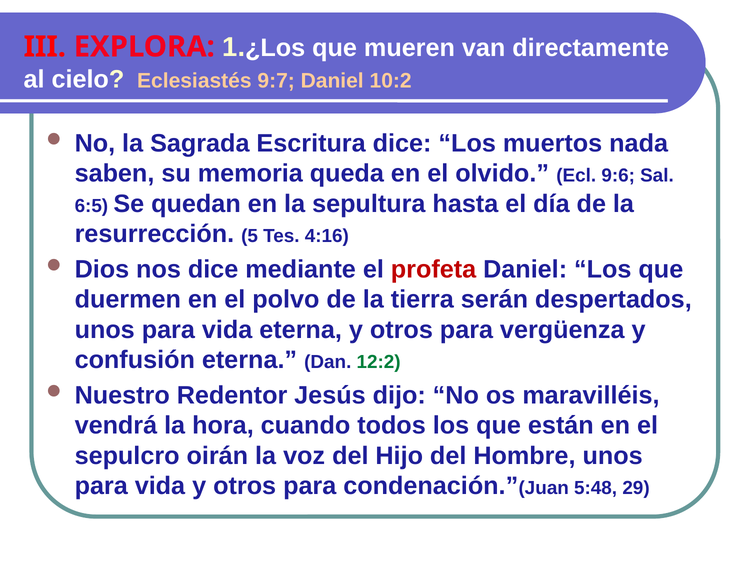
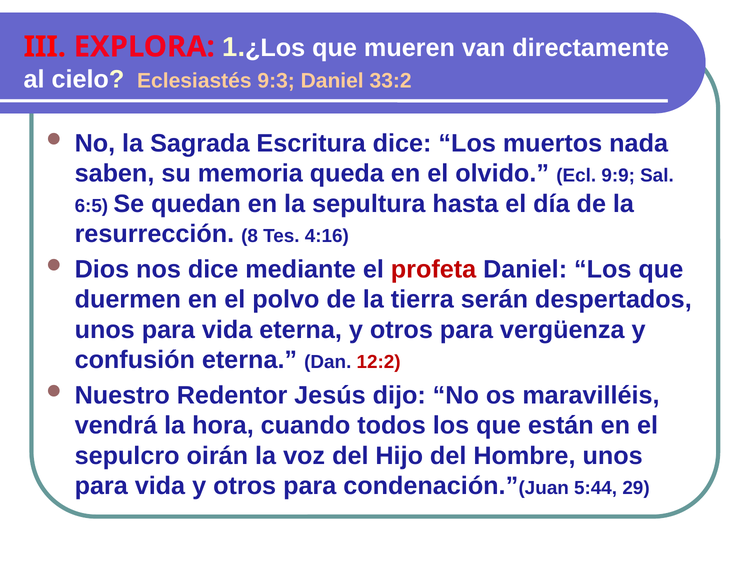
9:7: 9:7 -> 9:3 (276, 81)
10:2: 10:2 -> 33:2 (391, 81)
9:6: 9:6 -> 9:9 (618, 176)
5: 5 -> 8 (250, 236)
12:2 colour: green -> red (379, 362)
5:48: 5:48 -> 5:44 (596, 488)
